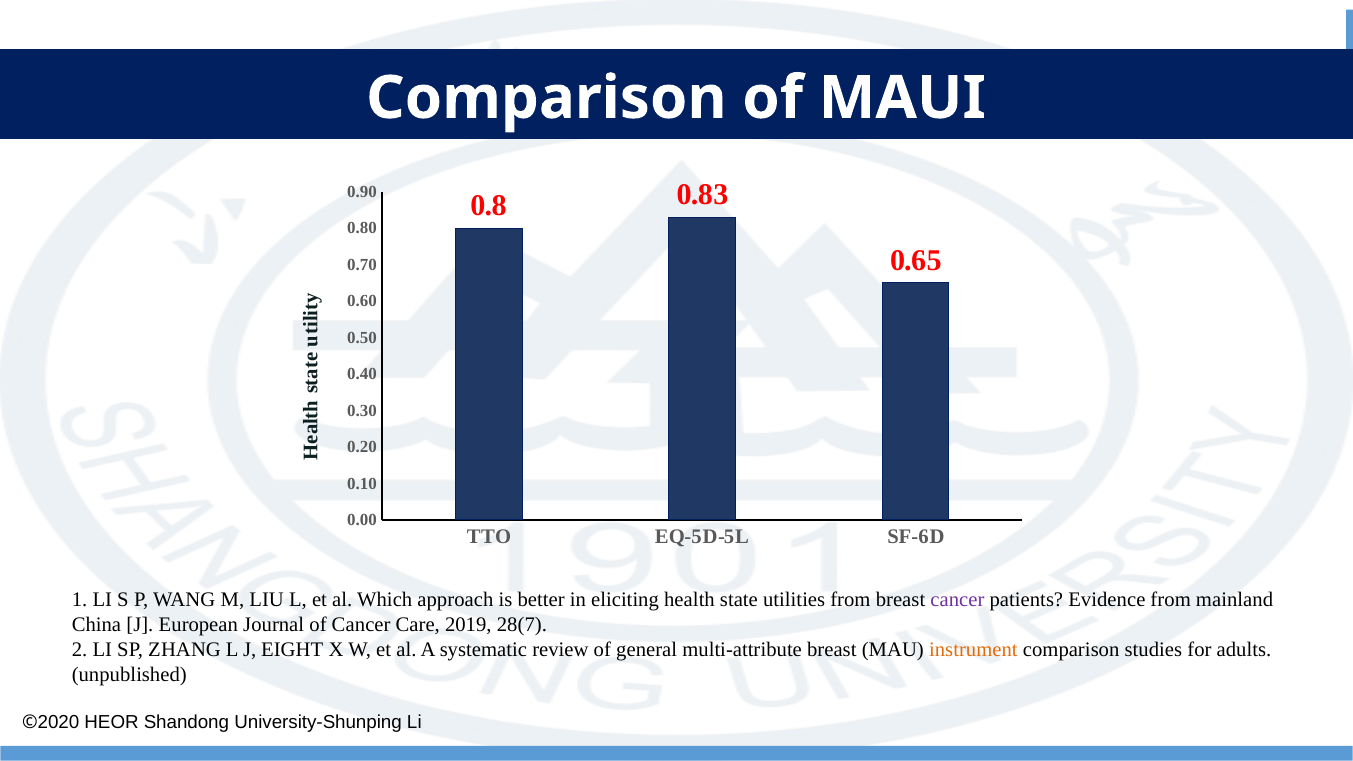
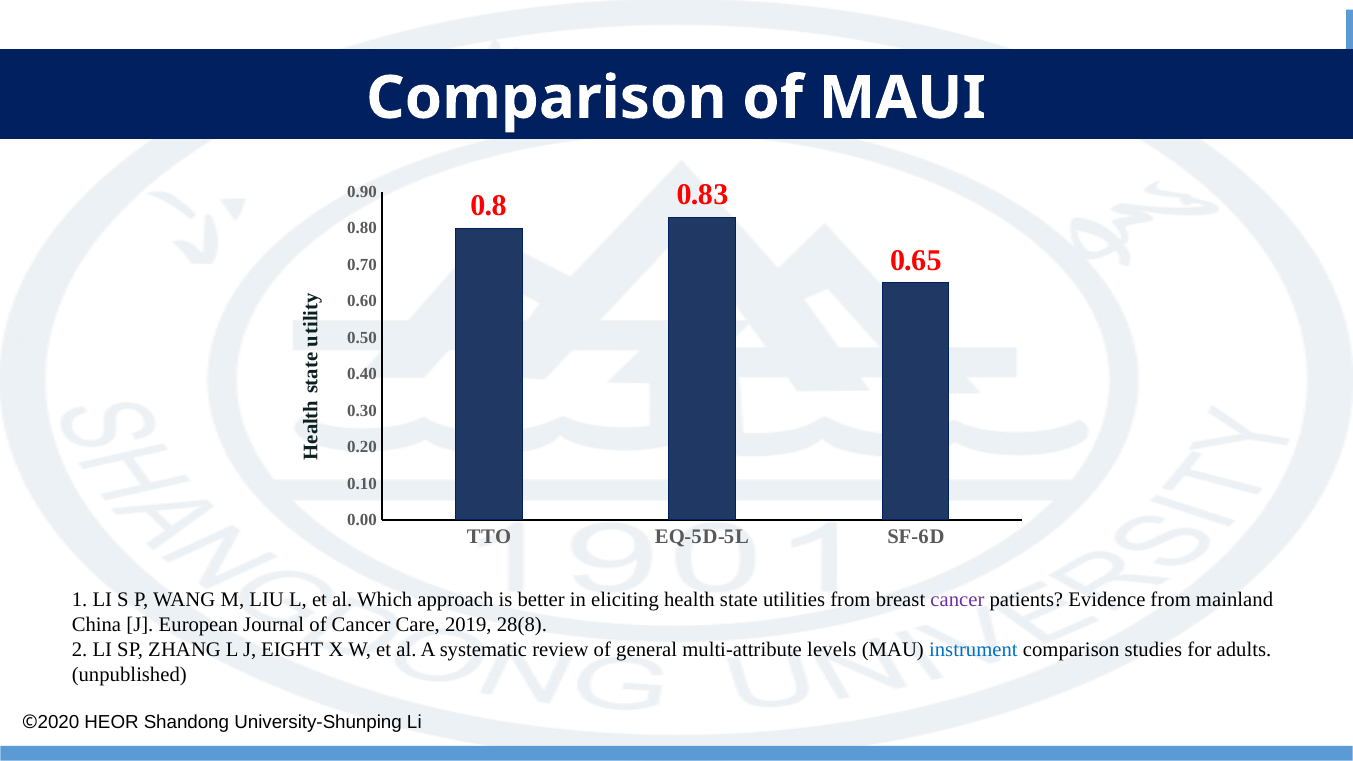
28(7: 28(7 -> 28(8 (522, 625)
multi-attribute breast: breast -> levels (832, 650)
instrument colour: orange -> blue (973, 650)
